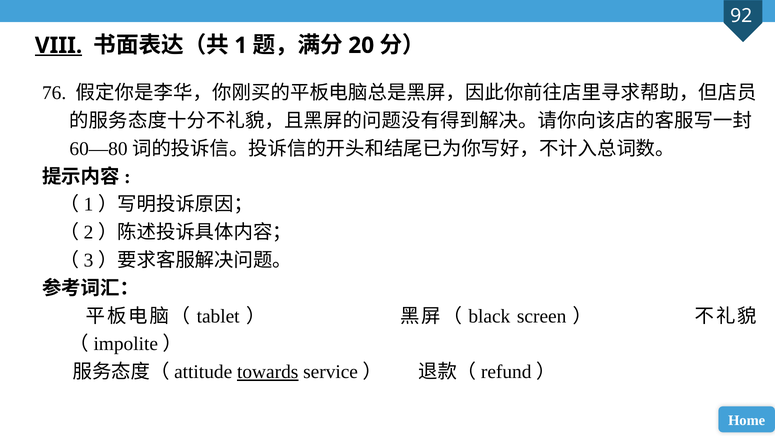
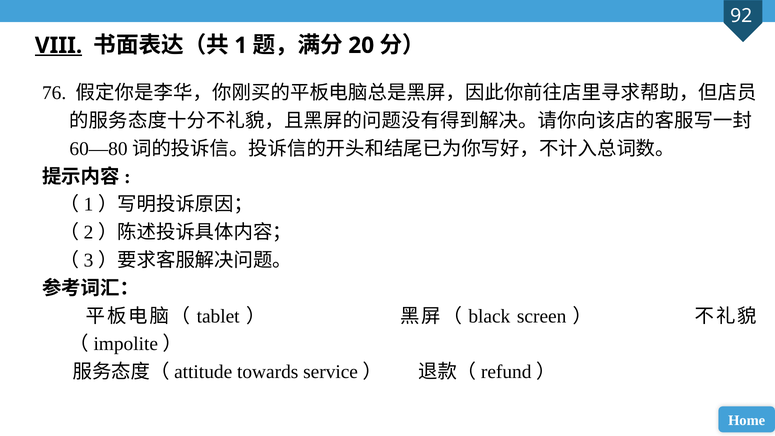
towards underline: present -> none (268, 372)
